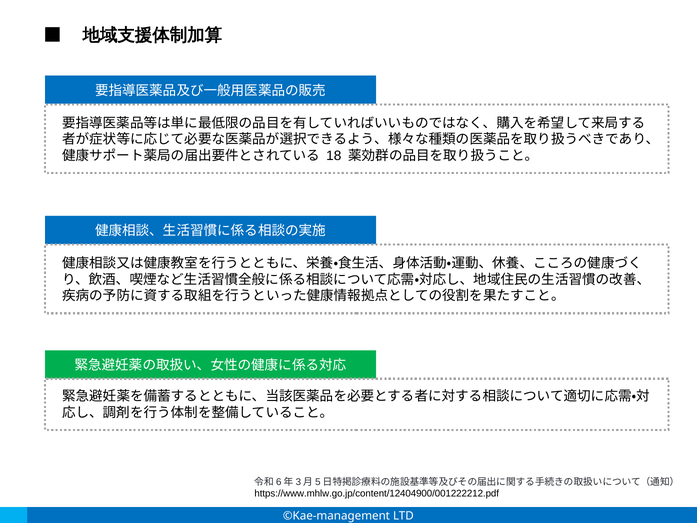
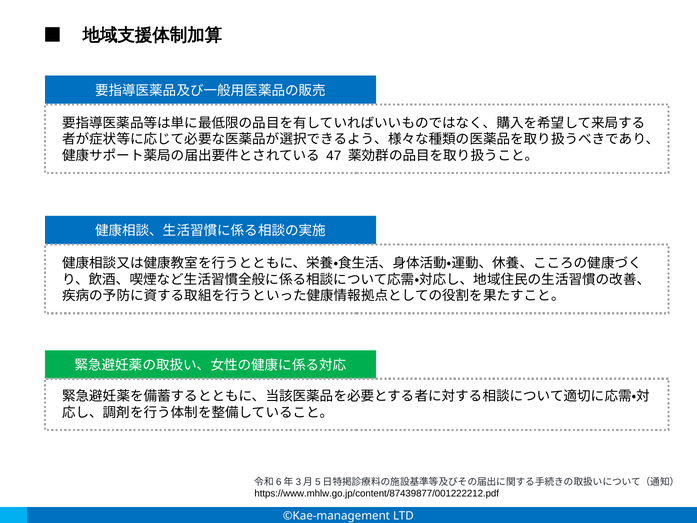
18: 18 -> 47 (334, 156)
https://www.mhlw.go.jp/content/12404900/001222212.pdf: https://www.mhlw.go.jp/content/12404900/001222212.pdf -> https://www.mhlw.go.jp/content/87439877/001222212.pdf (377, 493)
